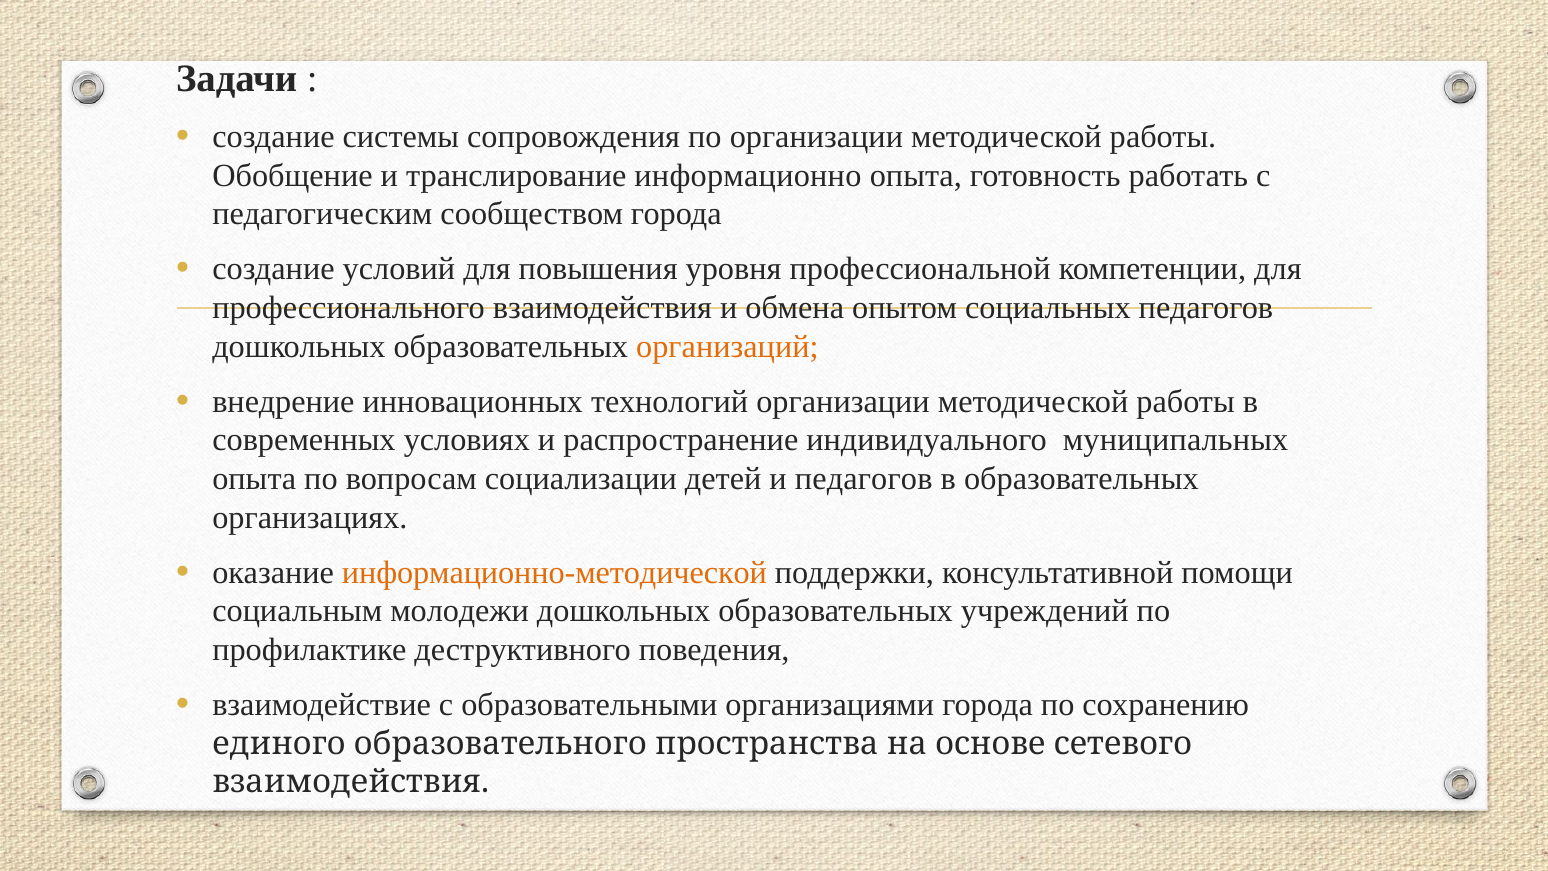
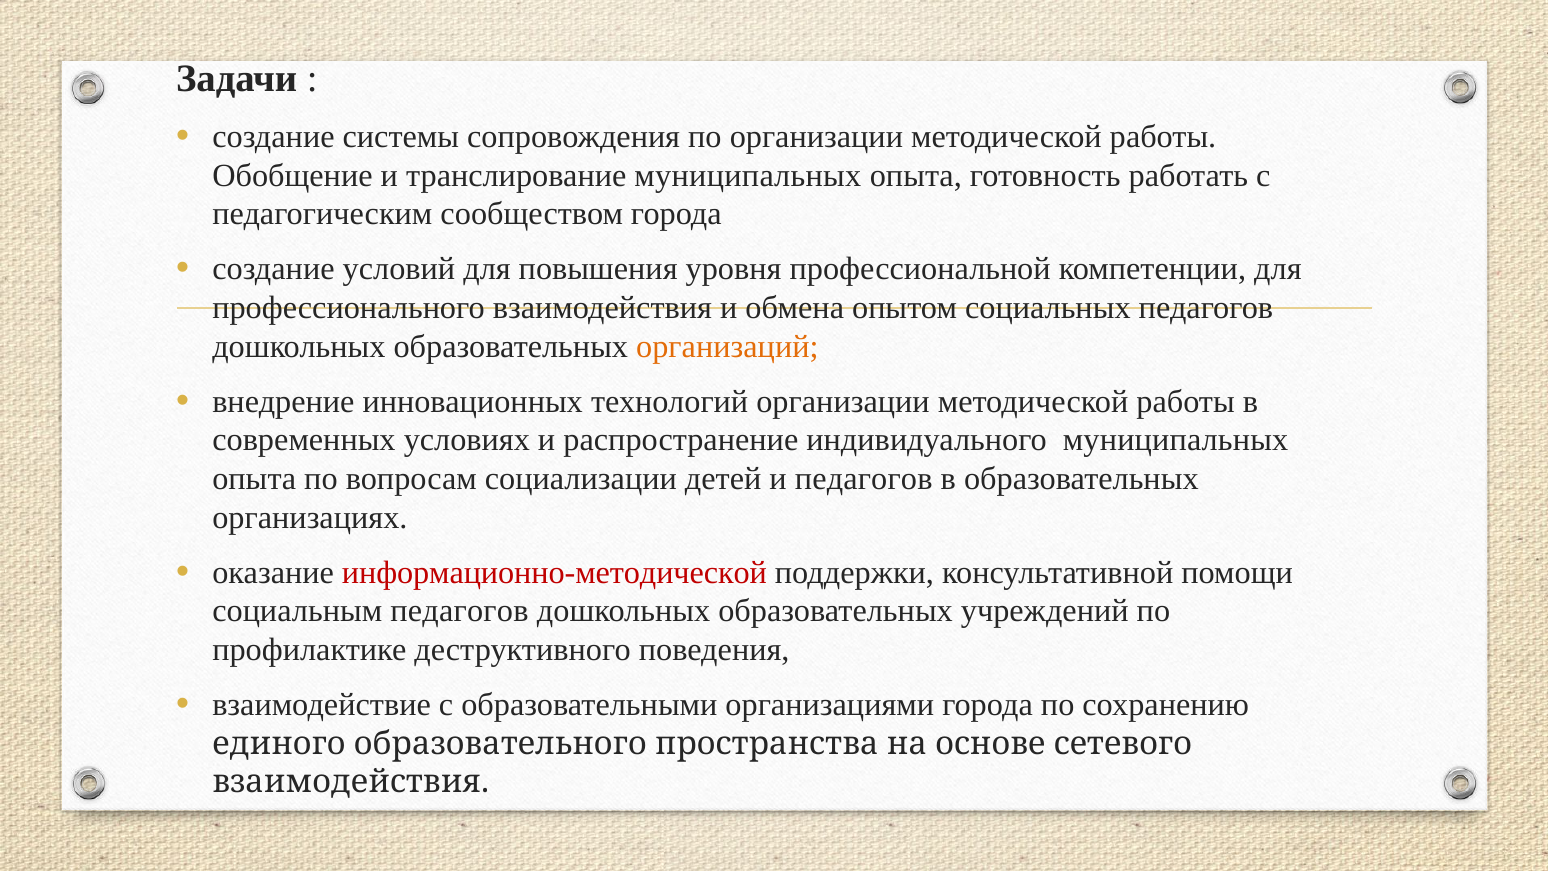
транслирование информационно: информационно -> муниципальных (748, 176)
информационно-методической colour: orange -> red (554, 572)
социальным молодежи: молодежи -> педагогов (459, 611)
